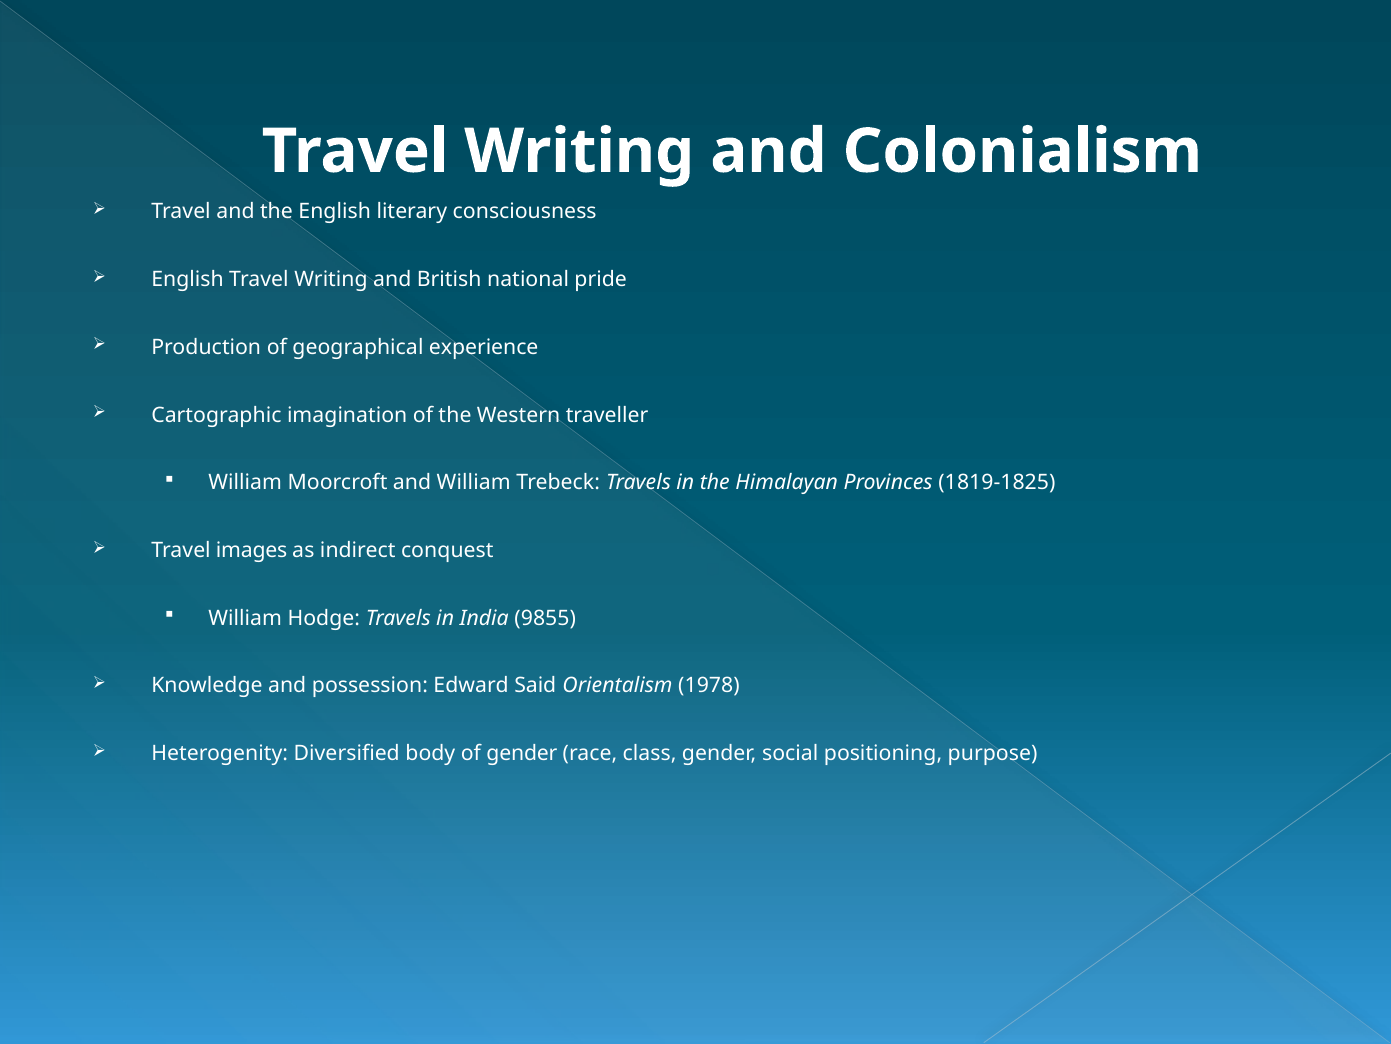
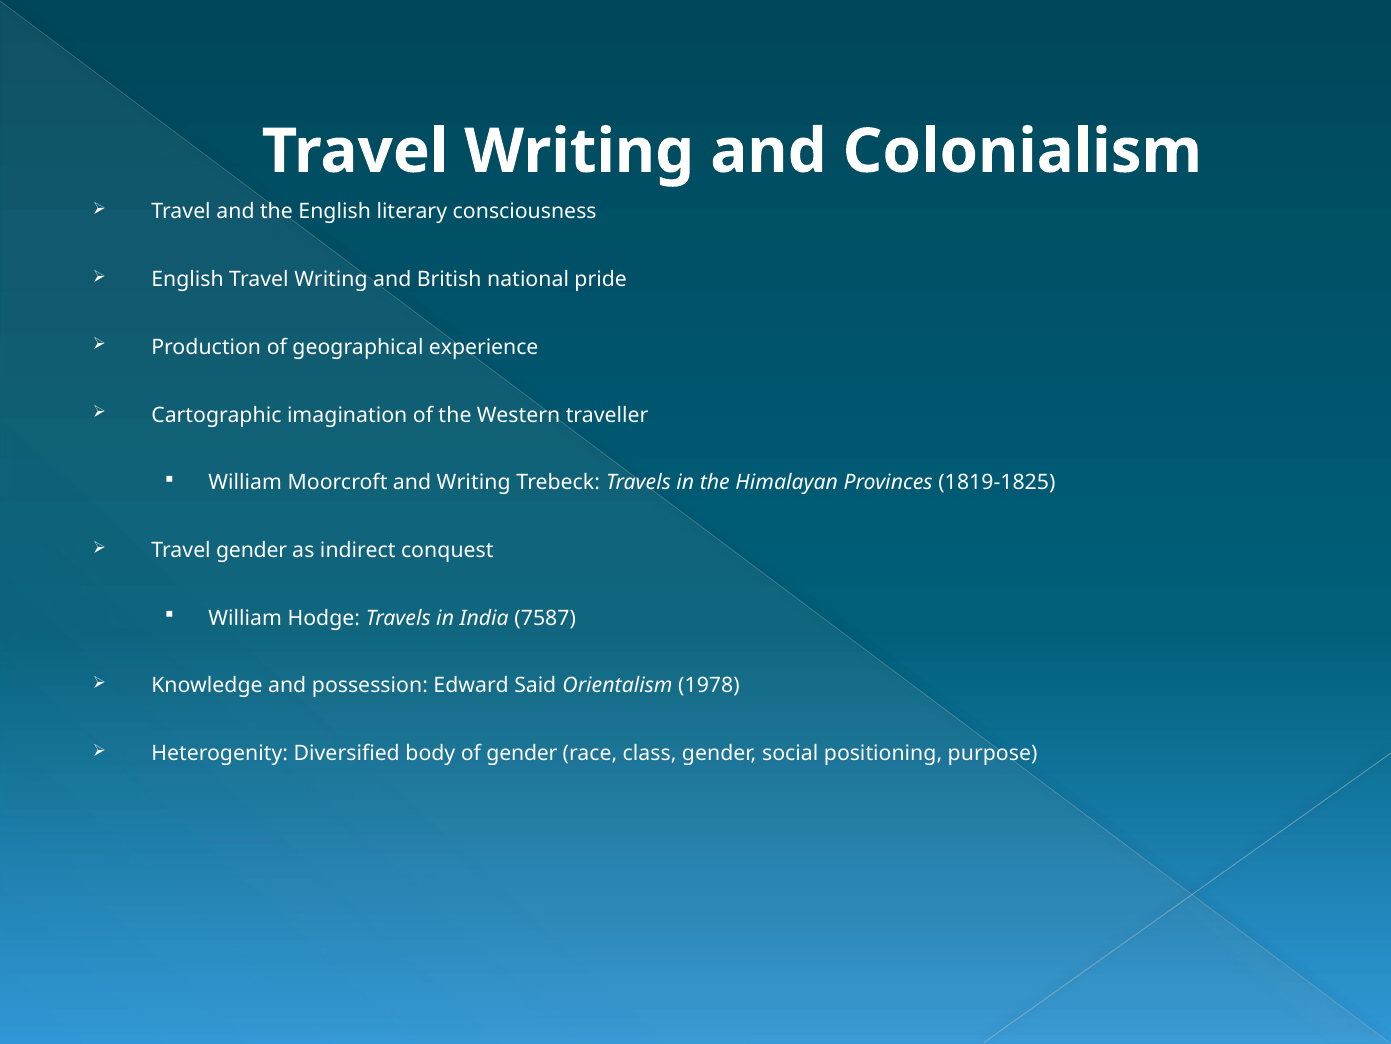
and William: William -> Writing (474, 482)
Travel images: images -> gender (252, 550)
9855: 9855 -> 7587 (545, 618)
